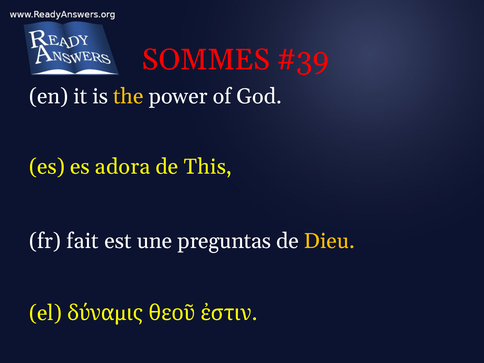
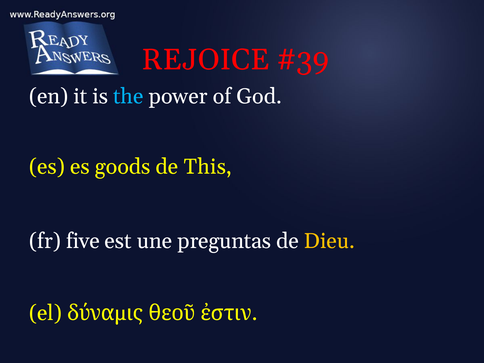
SOMMES: SOMMES -> REJOICE (206, 60)
the colour: yellow -> light blue (128, 96)
adora: adora -> goods (123, 167)
fait: fait -> five (83, 241)
